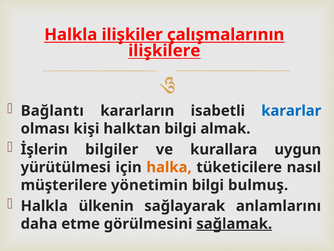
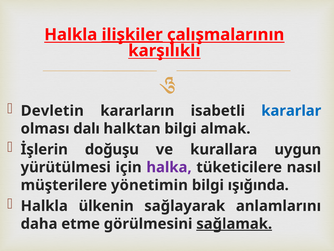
ilişkiler underline: none -> present (132, 35)
ilişkilere: ilişkilere -> karşılıklı (164, 51)
Bağlantı: Bağlantı -> Devletin (52, 111)
kişi: kişi -> dalı (87, 128)
bilgiler: bilgiler -> doğuşu (112, 149)
halka colour: orange -> purple (169, 167)
bulmuş: bulmuş -> ışığında (258, 185)
